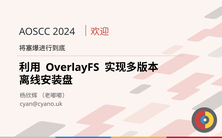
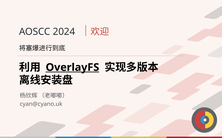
OverlayFS underline: none -> present (72, 68)
